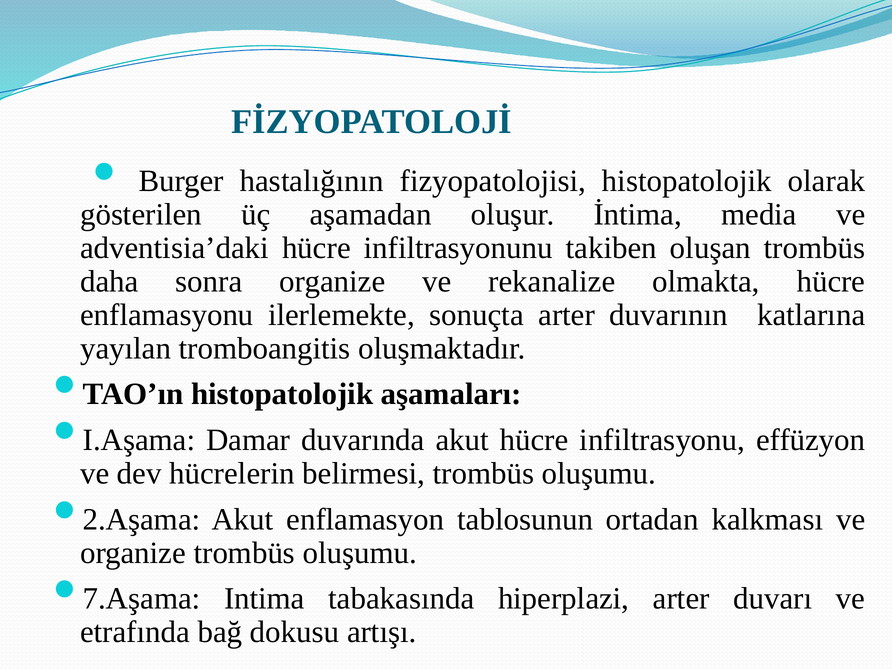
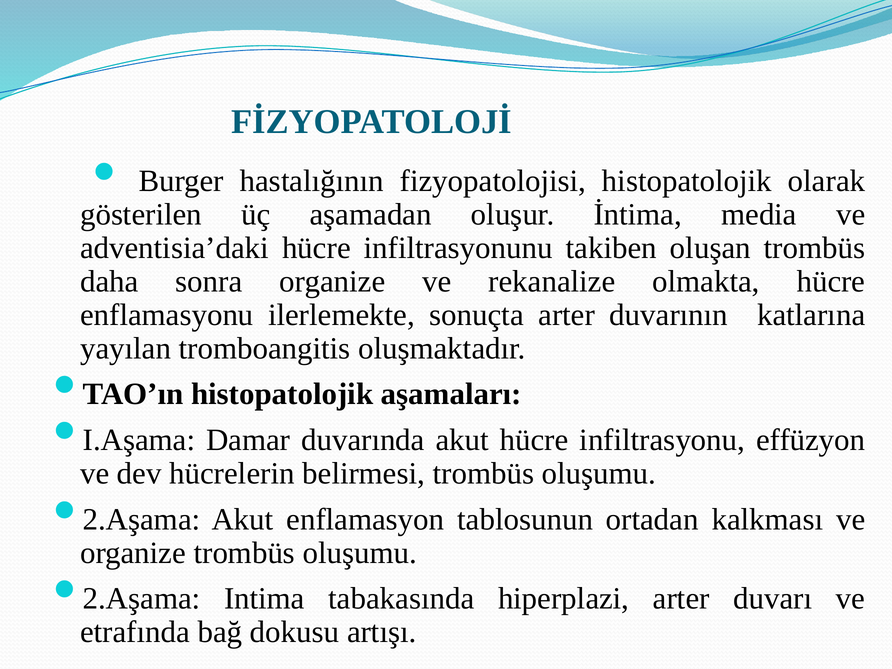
7.Aşama: 7.Aşama -> 2.Aşama (142, 599)
